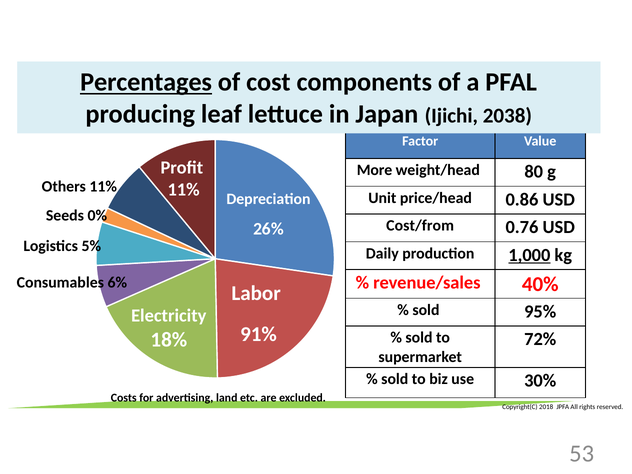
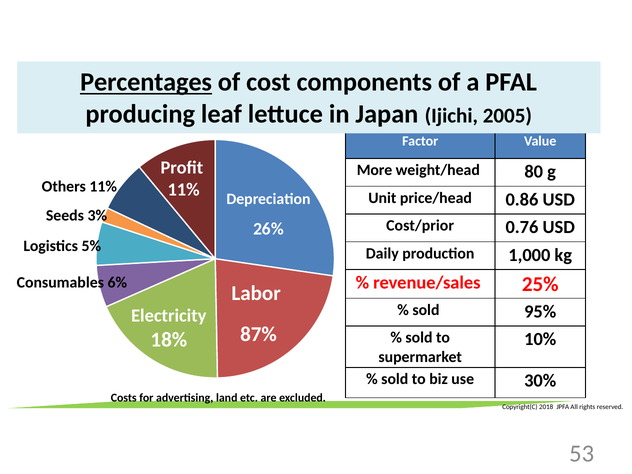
2038: 2038 -> 2005 (507, 116)
0%: 0% -> 3% (97, 216)
Cost/from: Cost/from -> Cost/prior (420, 226)
1,000 underline: present -> none (529, 255)
40%: 40% -> 25% (540, 284)
91%: 91% -> 87% (259, 334)
72%: 72% -> 10% (540, 339)
